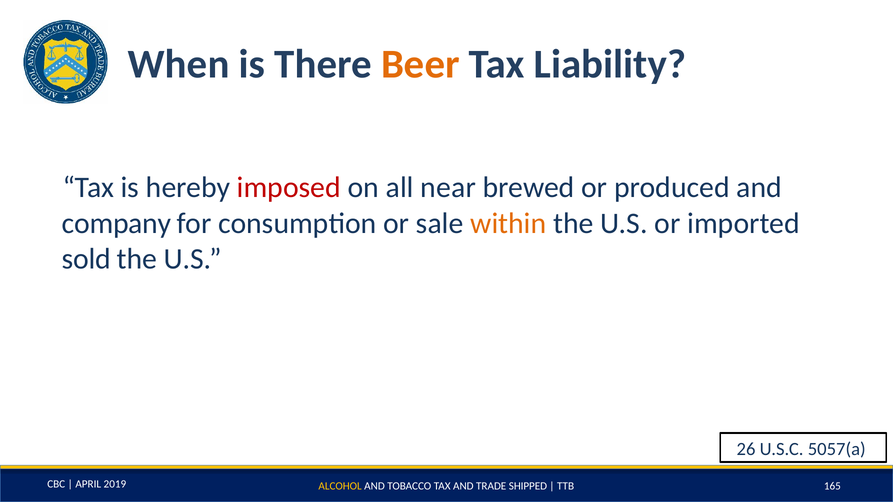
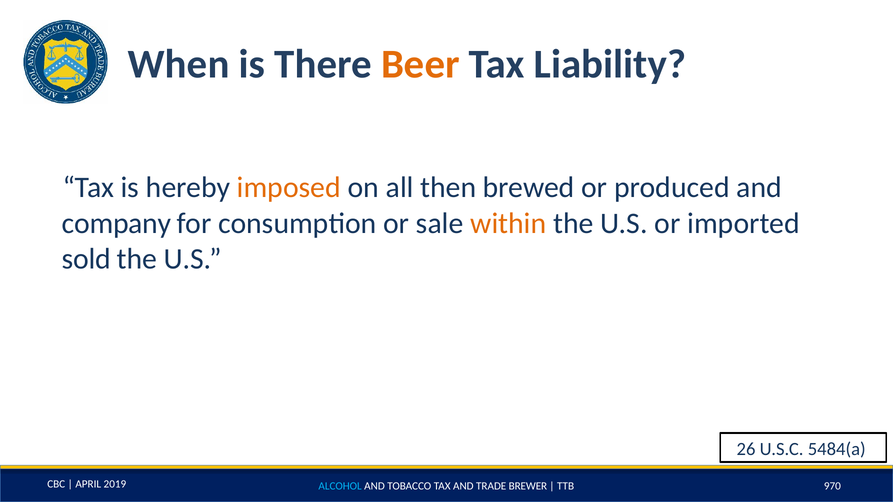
imposed colour: red -> orange (289, 188)
near: near -> then (448, 188)
5057(a: 5057(a -> 5484(a (837, 449)
ALCOHOL colour: yellow -> light blue (340, 486)
SHIPPED: SHIPPED -> BREWER (528, 486)
165: 165 -> 970 (832, 486)
